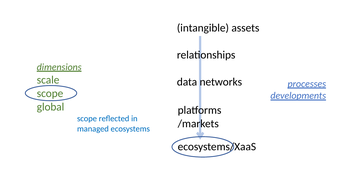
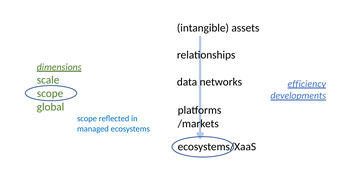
processes: processes -> efficiency (307, 84)
